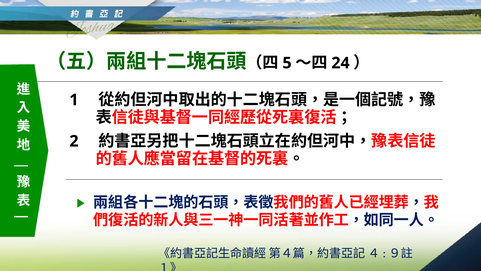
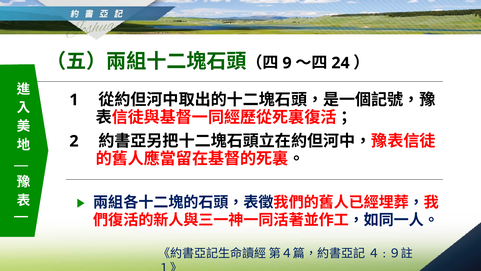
5: 5 -> 9 (287, 63)
